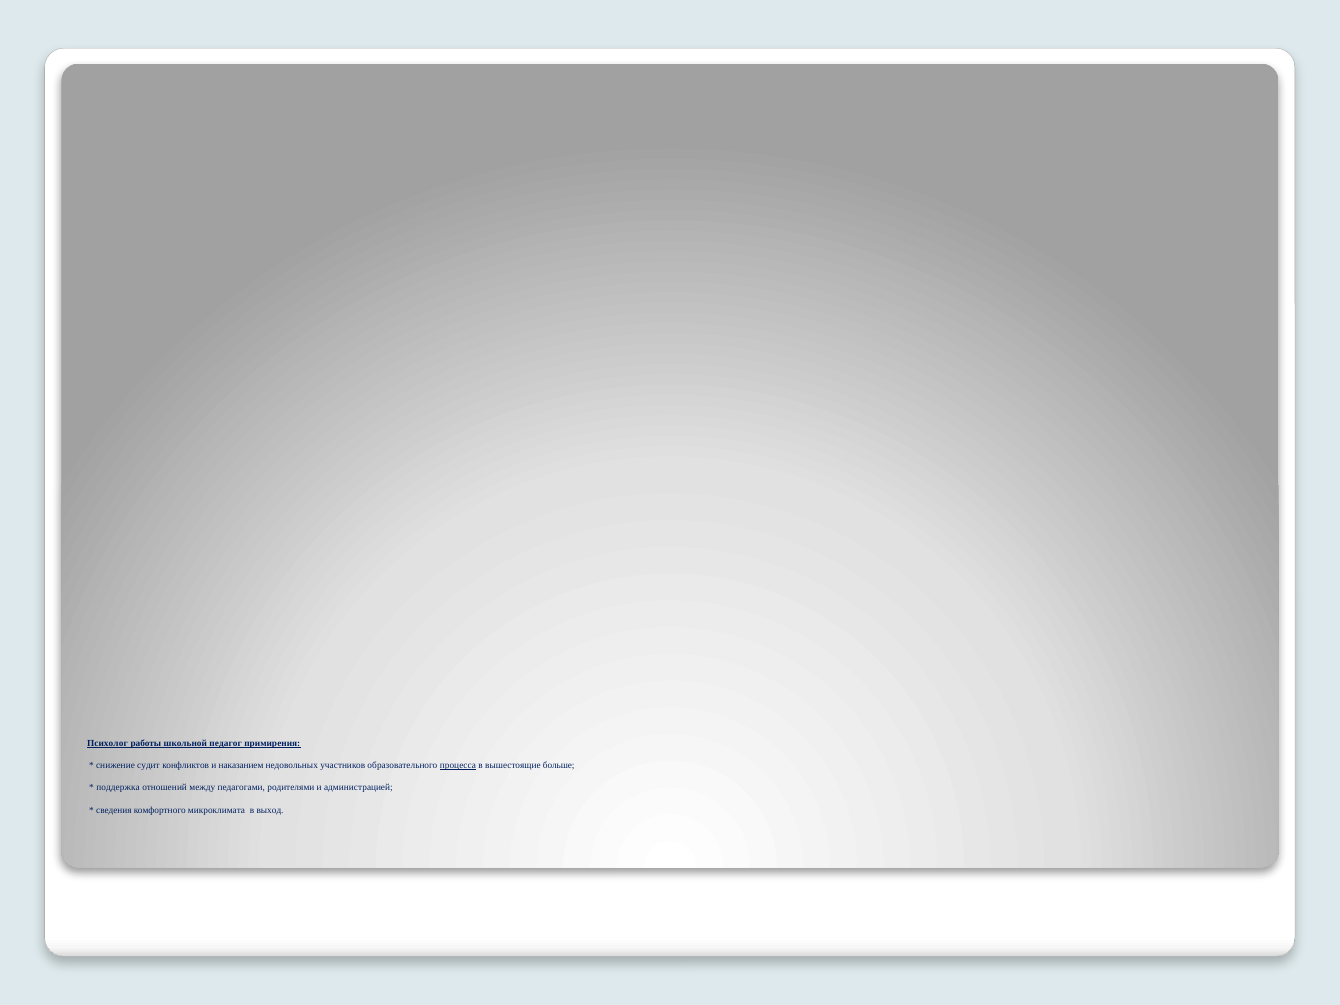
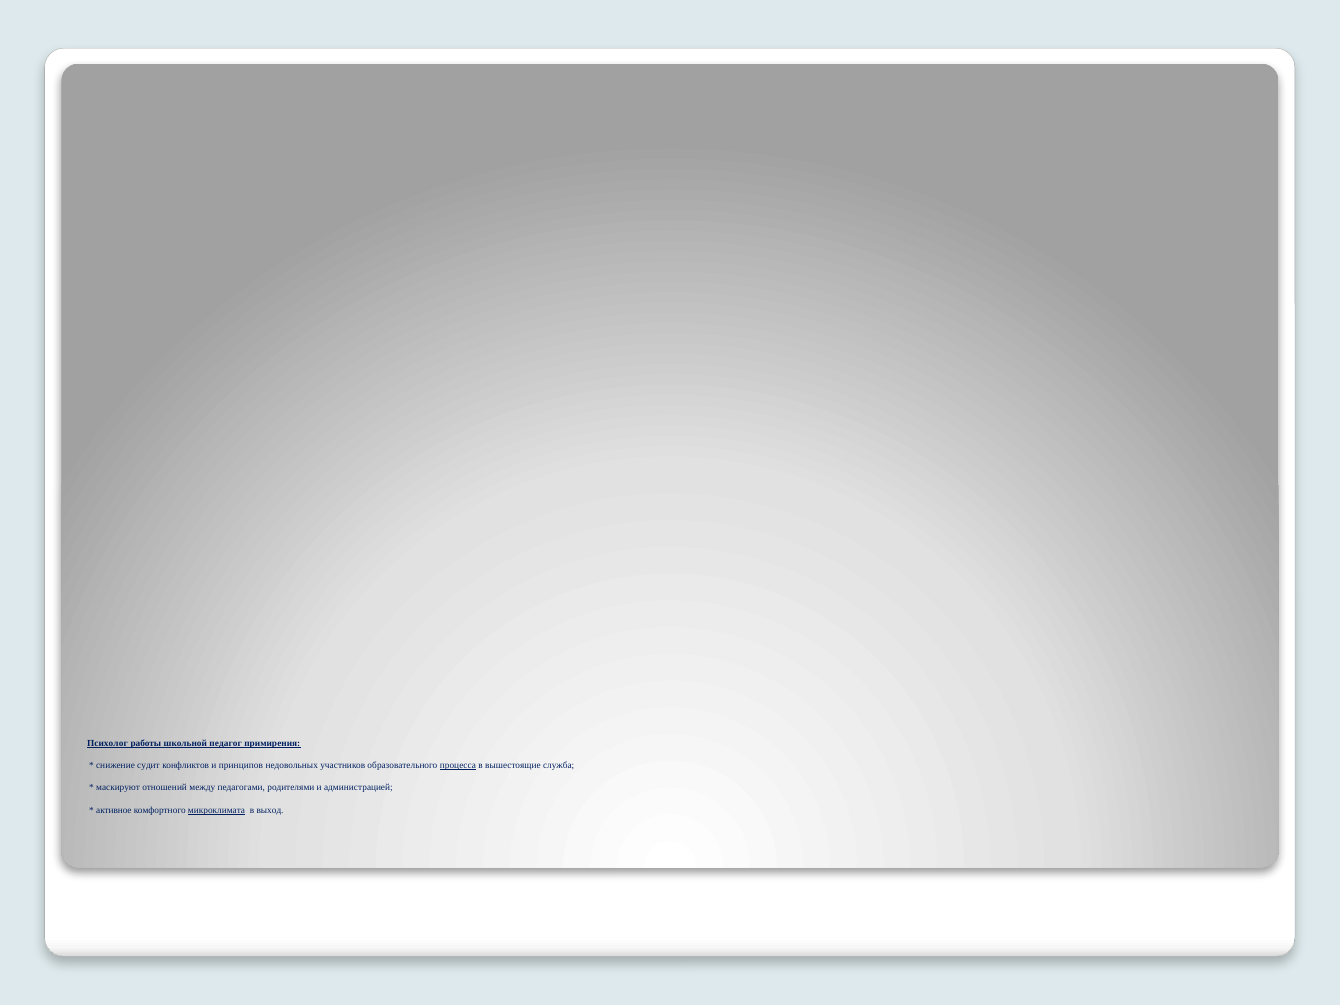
наказанием: наказанием -> принципов (241, 766)
больше: больше -> служба (559, 766)
поддержка: поддержка -> маскируют (118, 788)
сведения: сведения -> активное (114, 810)
микроклимата underline: none -> present (217, 810)
